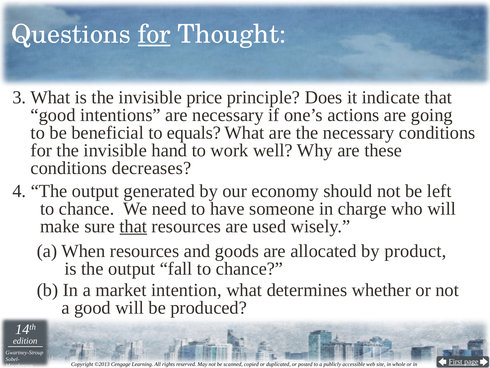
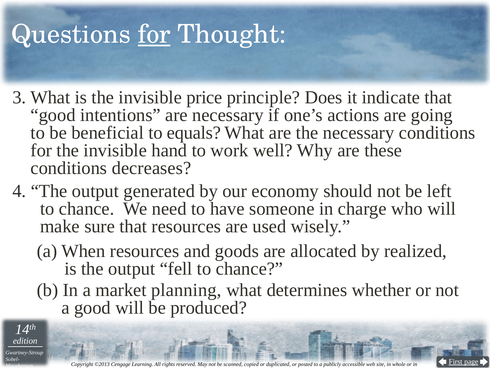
that underline: present -> none (133, 226)
product: product -> realized (416, 251)
fall: fall -> fell (176, 268)
intention: intention -> planning (186, 290)
